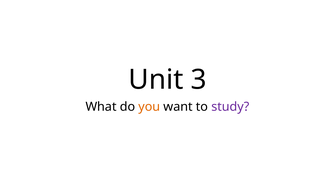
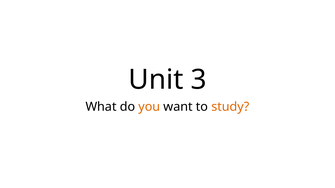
study colour: purple -> orange (230, 107)
